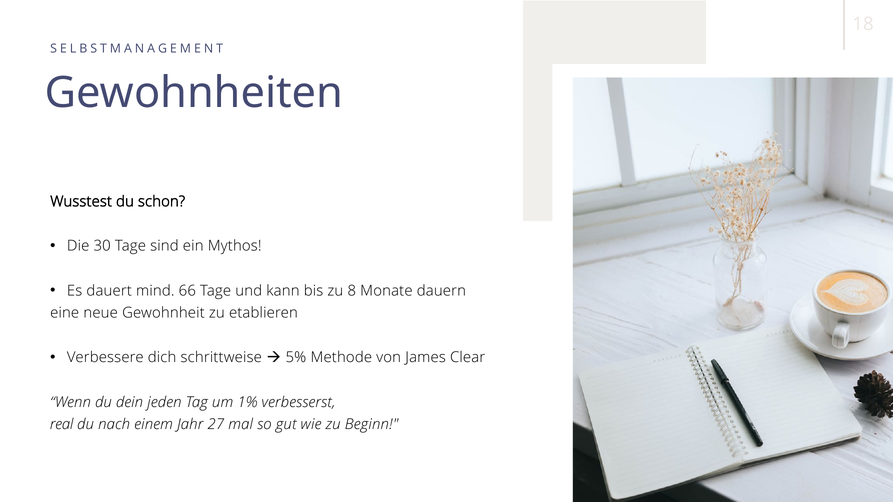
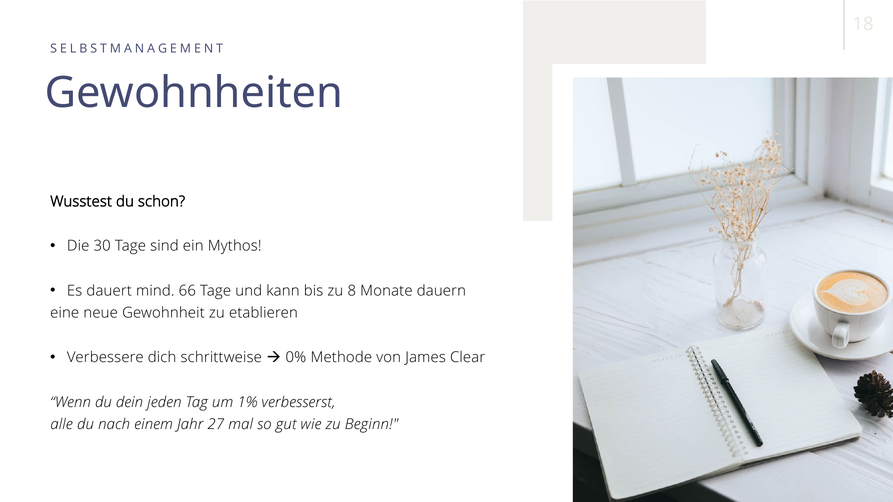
5%: 5% -> 0% (296, 358)
real: real -> alle (62, 425)
